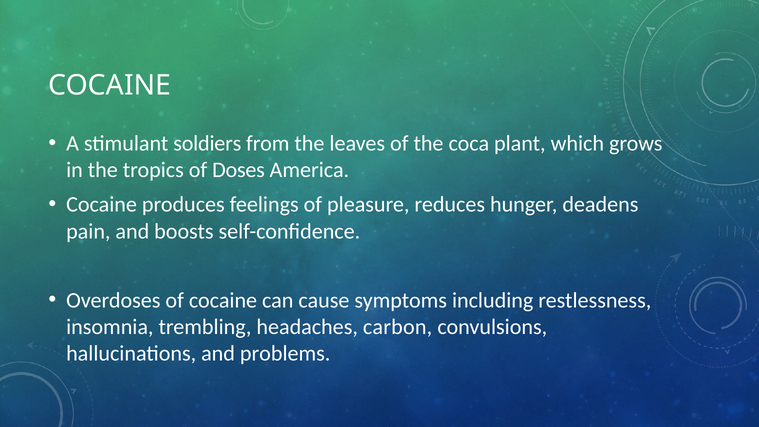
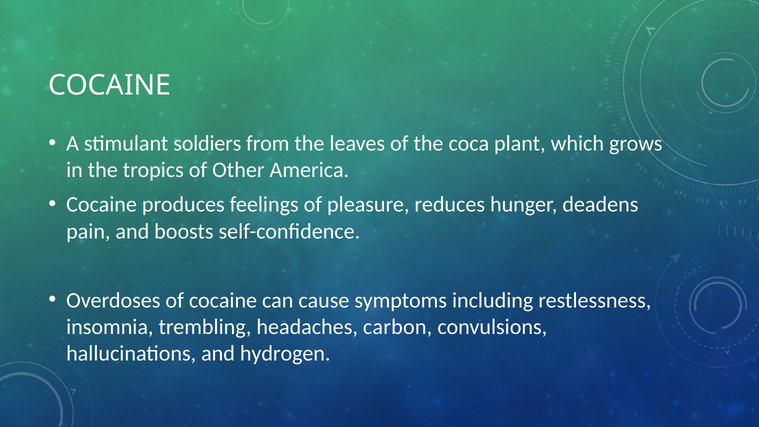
Doses: Doses -> Other (238, 170)
problems: problems -> hydrogen (285, 353)
